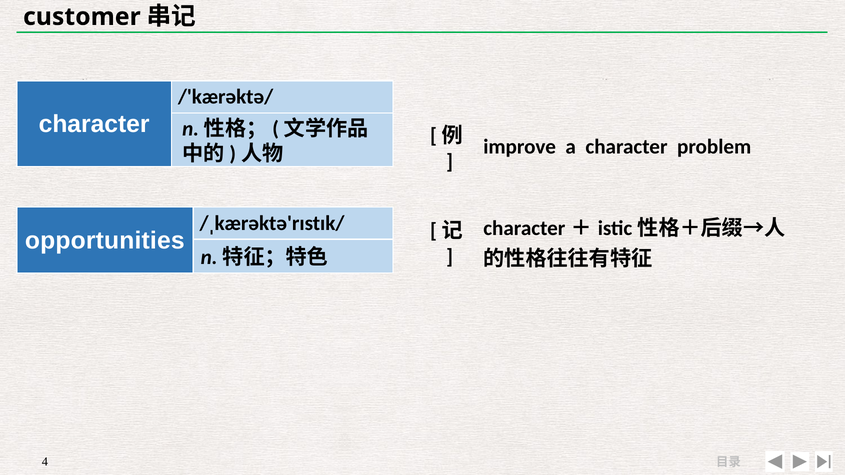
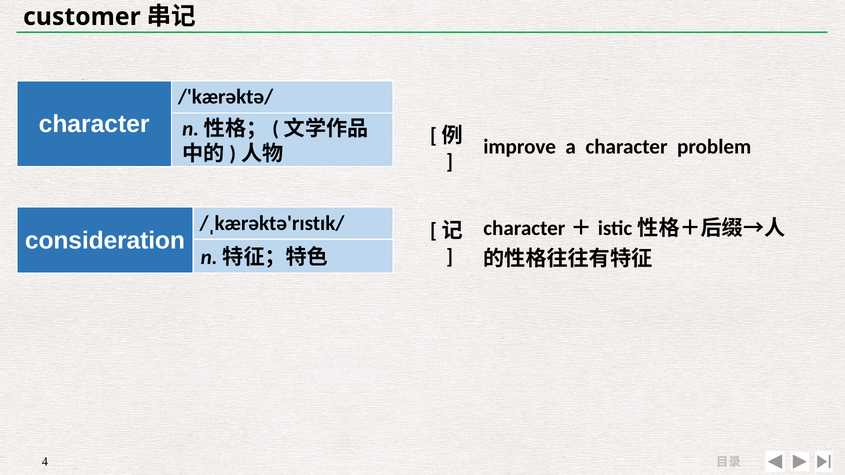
opportunities: opportunities -> consideration (105, 241)
